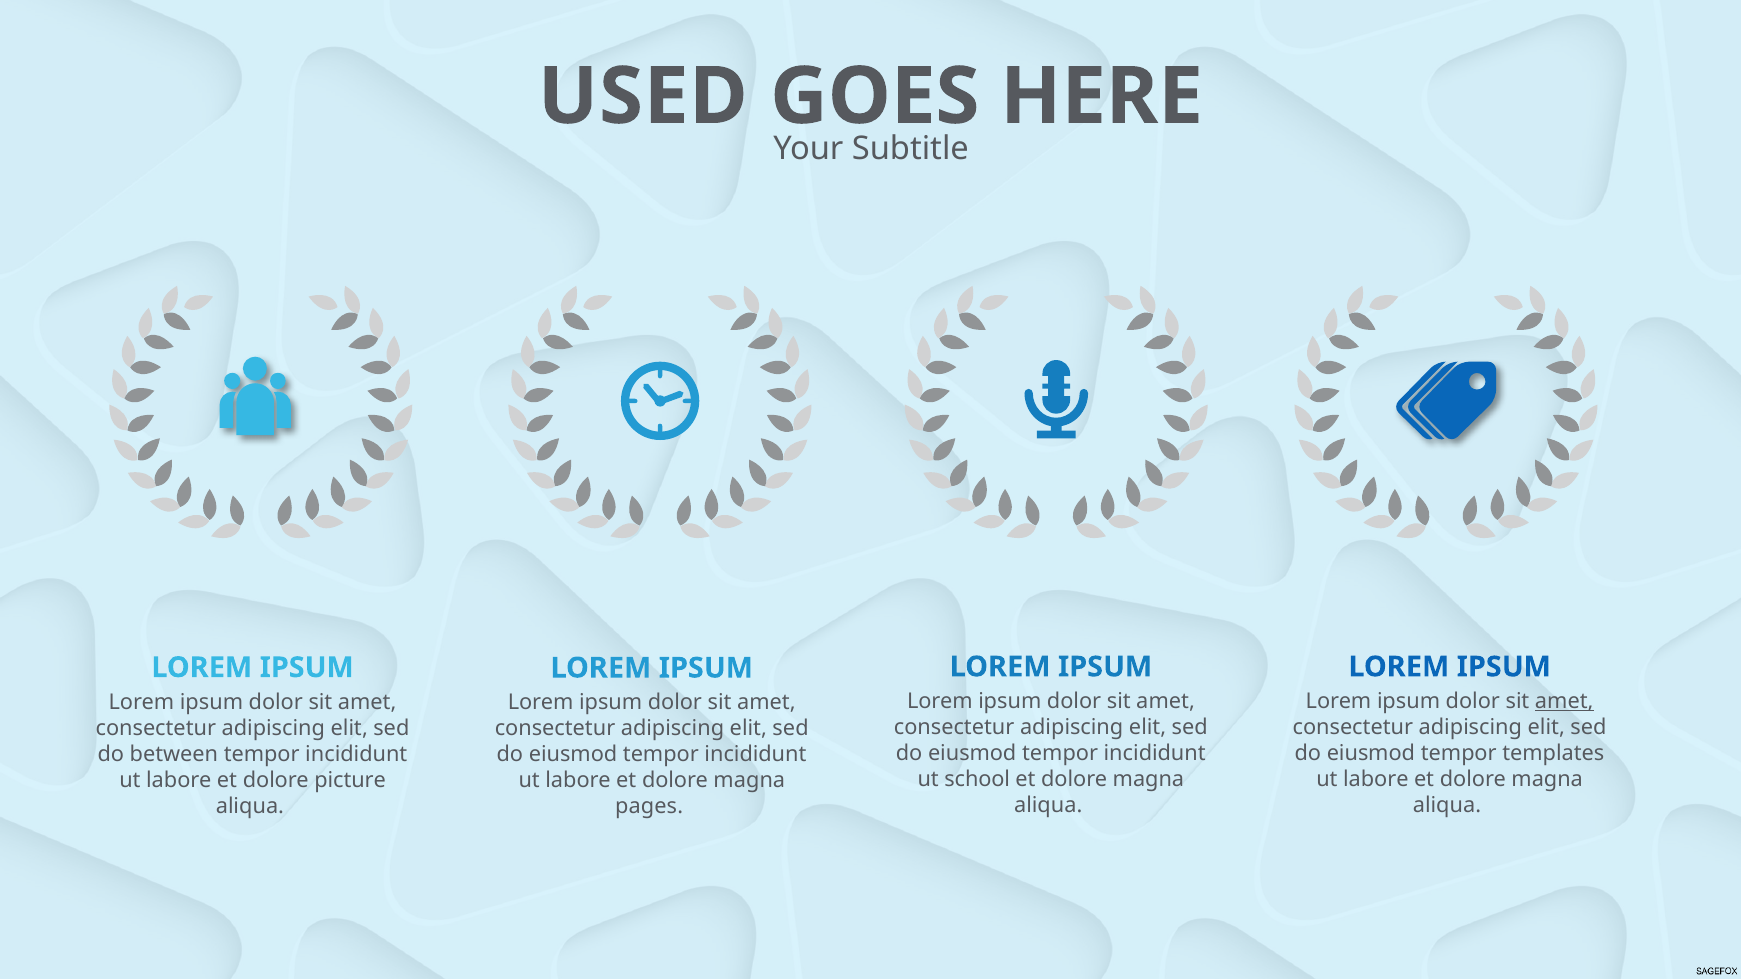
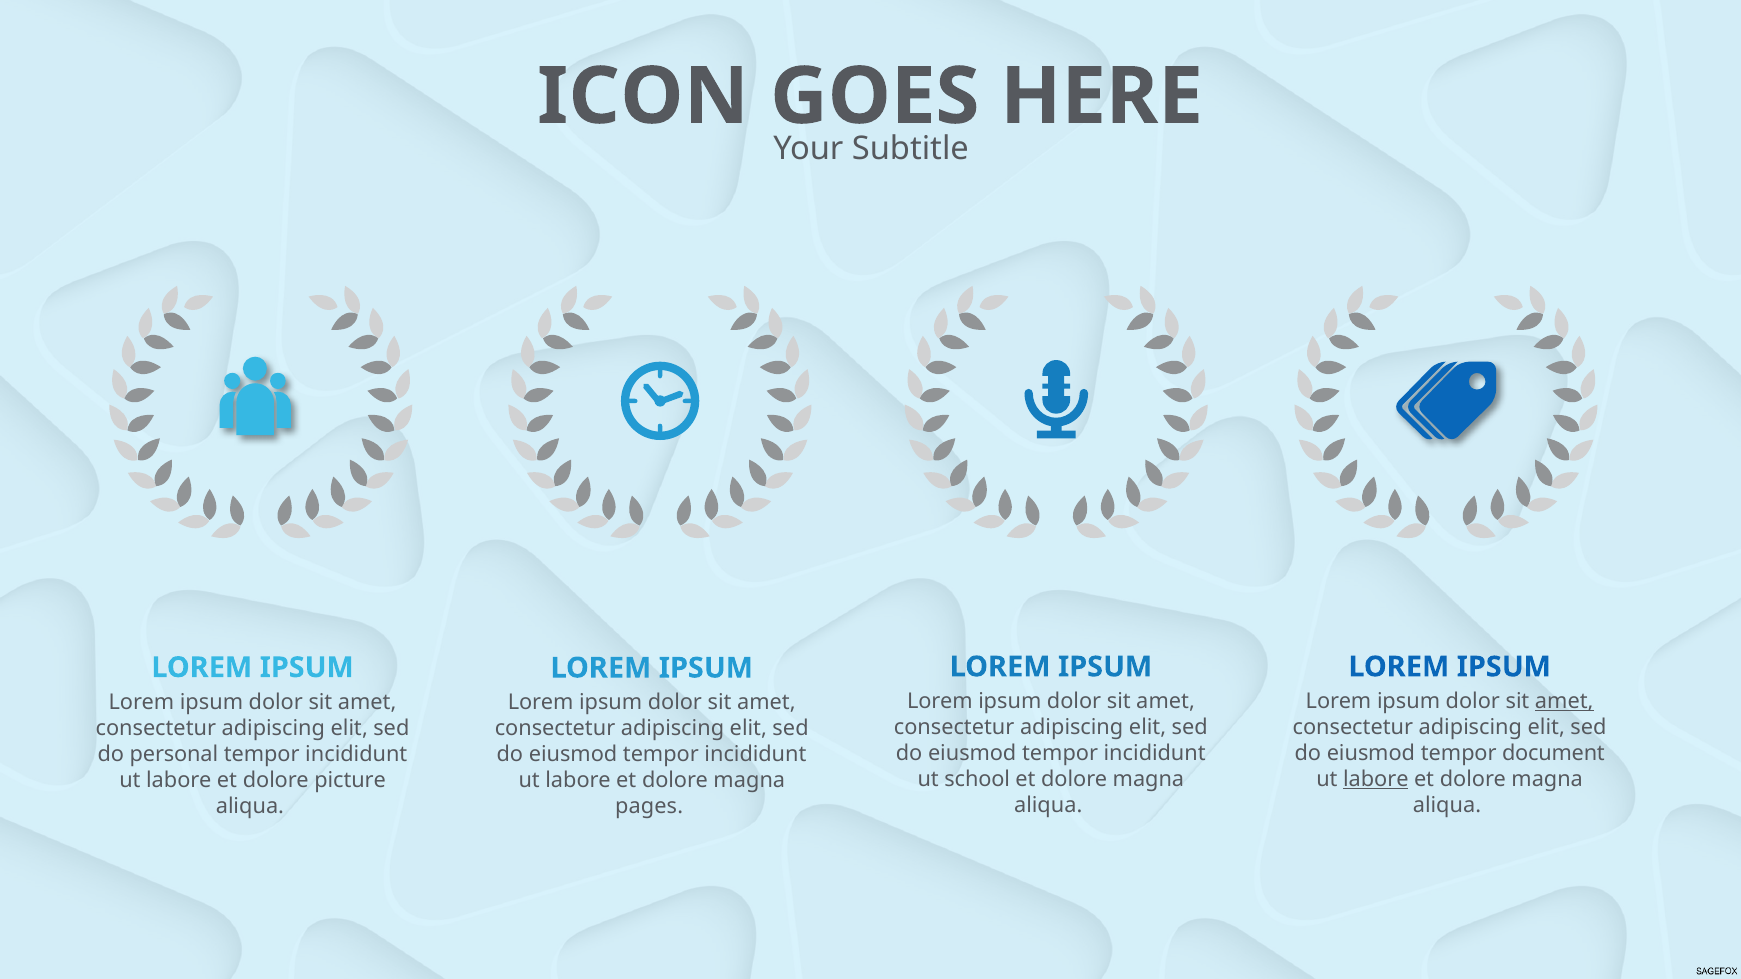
USED: USED -> ICON (643, 97)
templates: templates -> document (1553, 754)
between: between -> personal (174, 754)
labore underline: none -> present (1376, 780)
